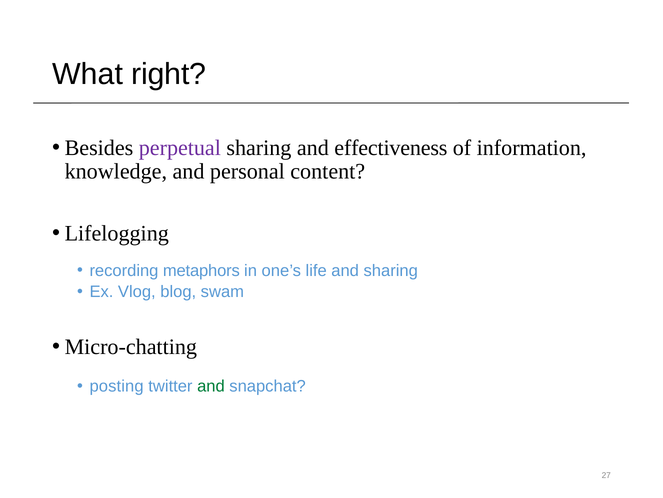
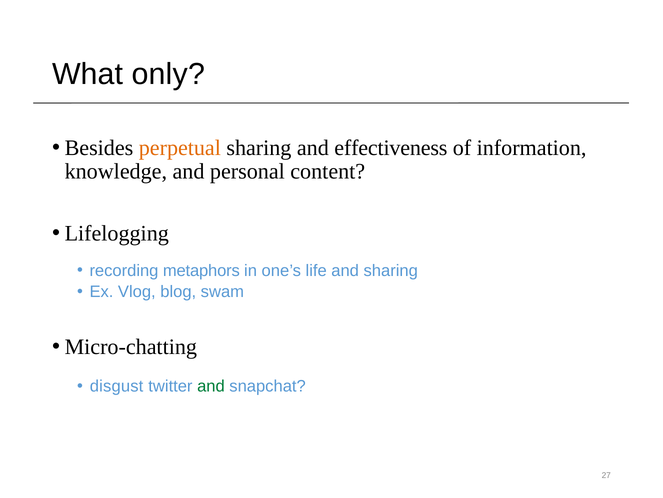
right: right -> only (168, 74)
perpetual colour: purple -> orange (180, 147)
posting: posting -> disgust (117, 386)
